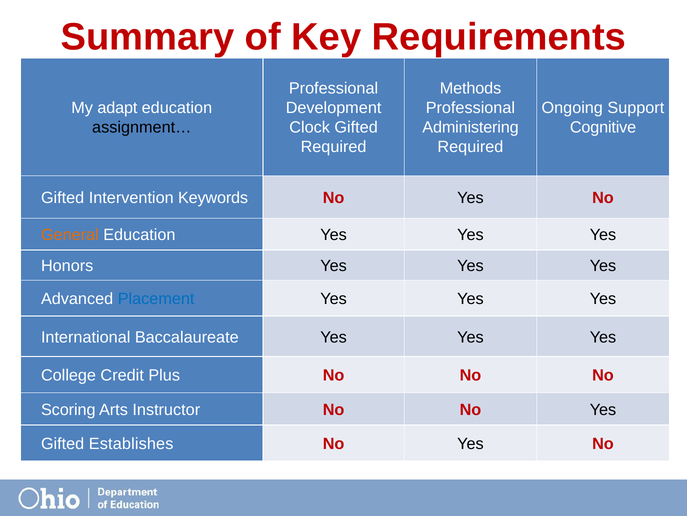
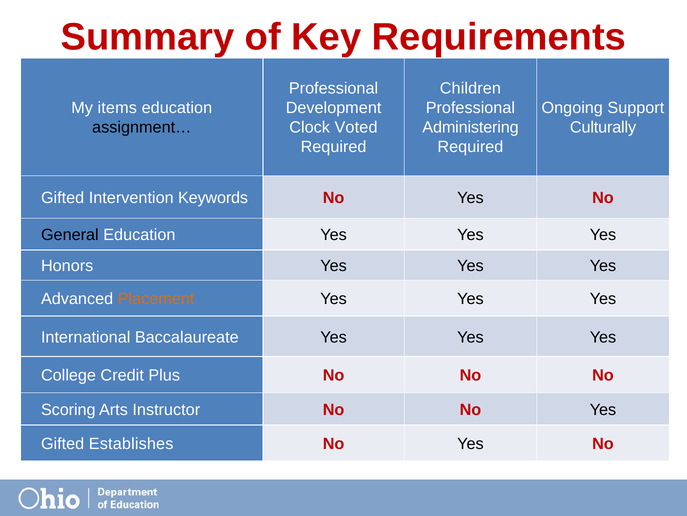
Methods: Methods -> Children (470, 88)
adapt: adapt -> items (117, 108)
Clock Gifted: Gifted -> Voted (356, 127)
Cognitive: Cognitive -> Culturally (603, 127)
General colour: orange -> black (70, 235)
Placement colour: blue -> orange (156, 299)
